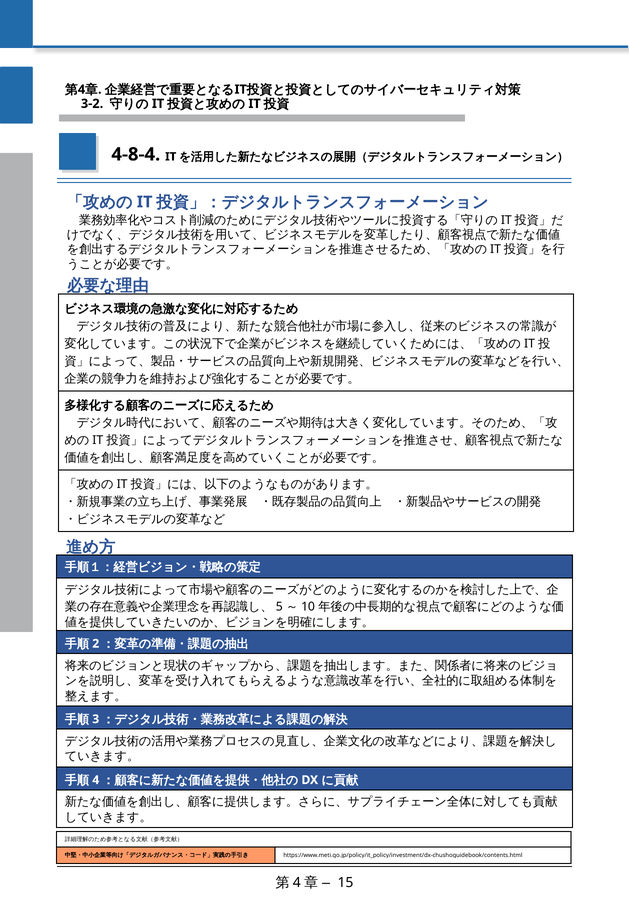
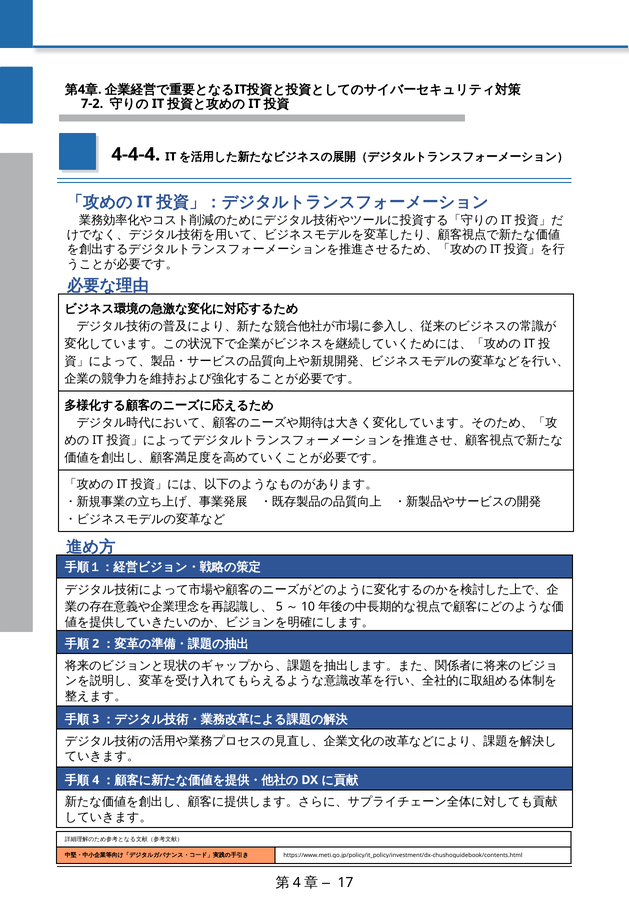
3-2: 3-2 -> 7-2 (92, 104)
4-8-4: 4-8-4 -> 4-4-4 (136, 154)
15: 15 -> 17 (345, 882)
